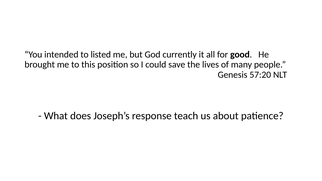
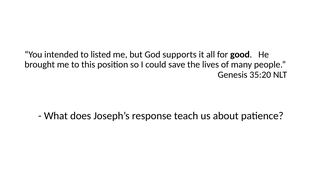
currently: currently -> supports (180, 54)
57:20: 57:20 -> 35:20 (260, 75)
